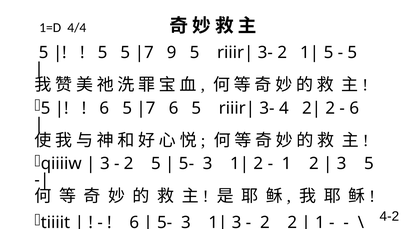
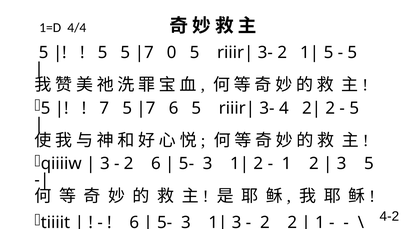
9: 9 -> 0 (172, 52)
6: 6 -> 7 (104, 108)
6: 6 -> 5 (354, 108)
2 5: 5 -> 6 (156, 164)
